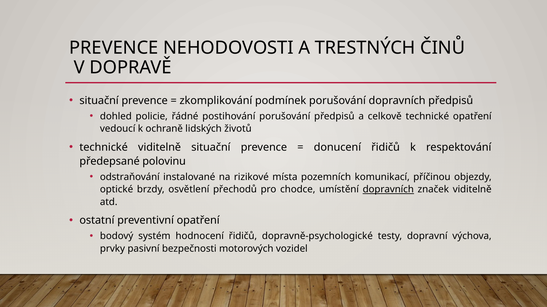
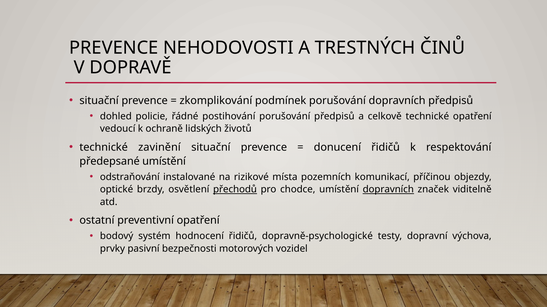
technické viditelně: viditelně -> zavinění (159, 148)
předepsané polovinu: polovinu -> umístění (164, 162)
přechodů underline: none -> present (235, 190)
